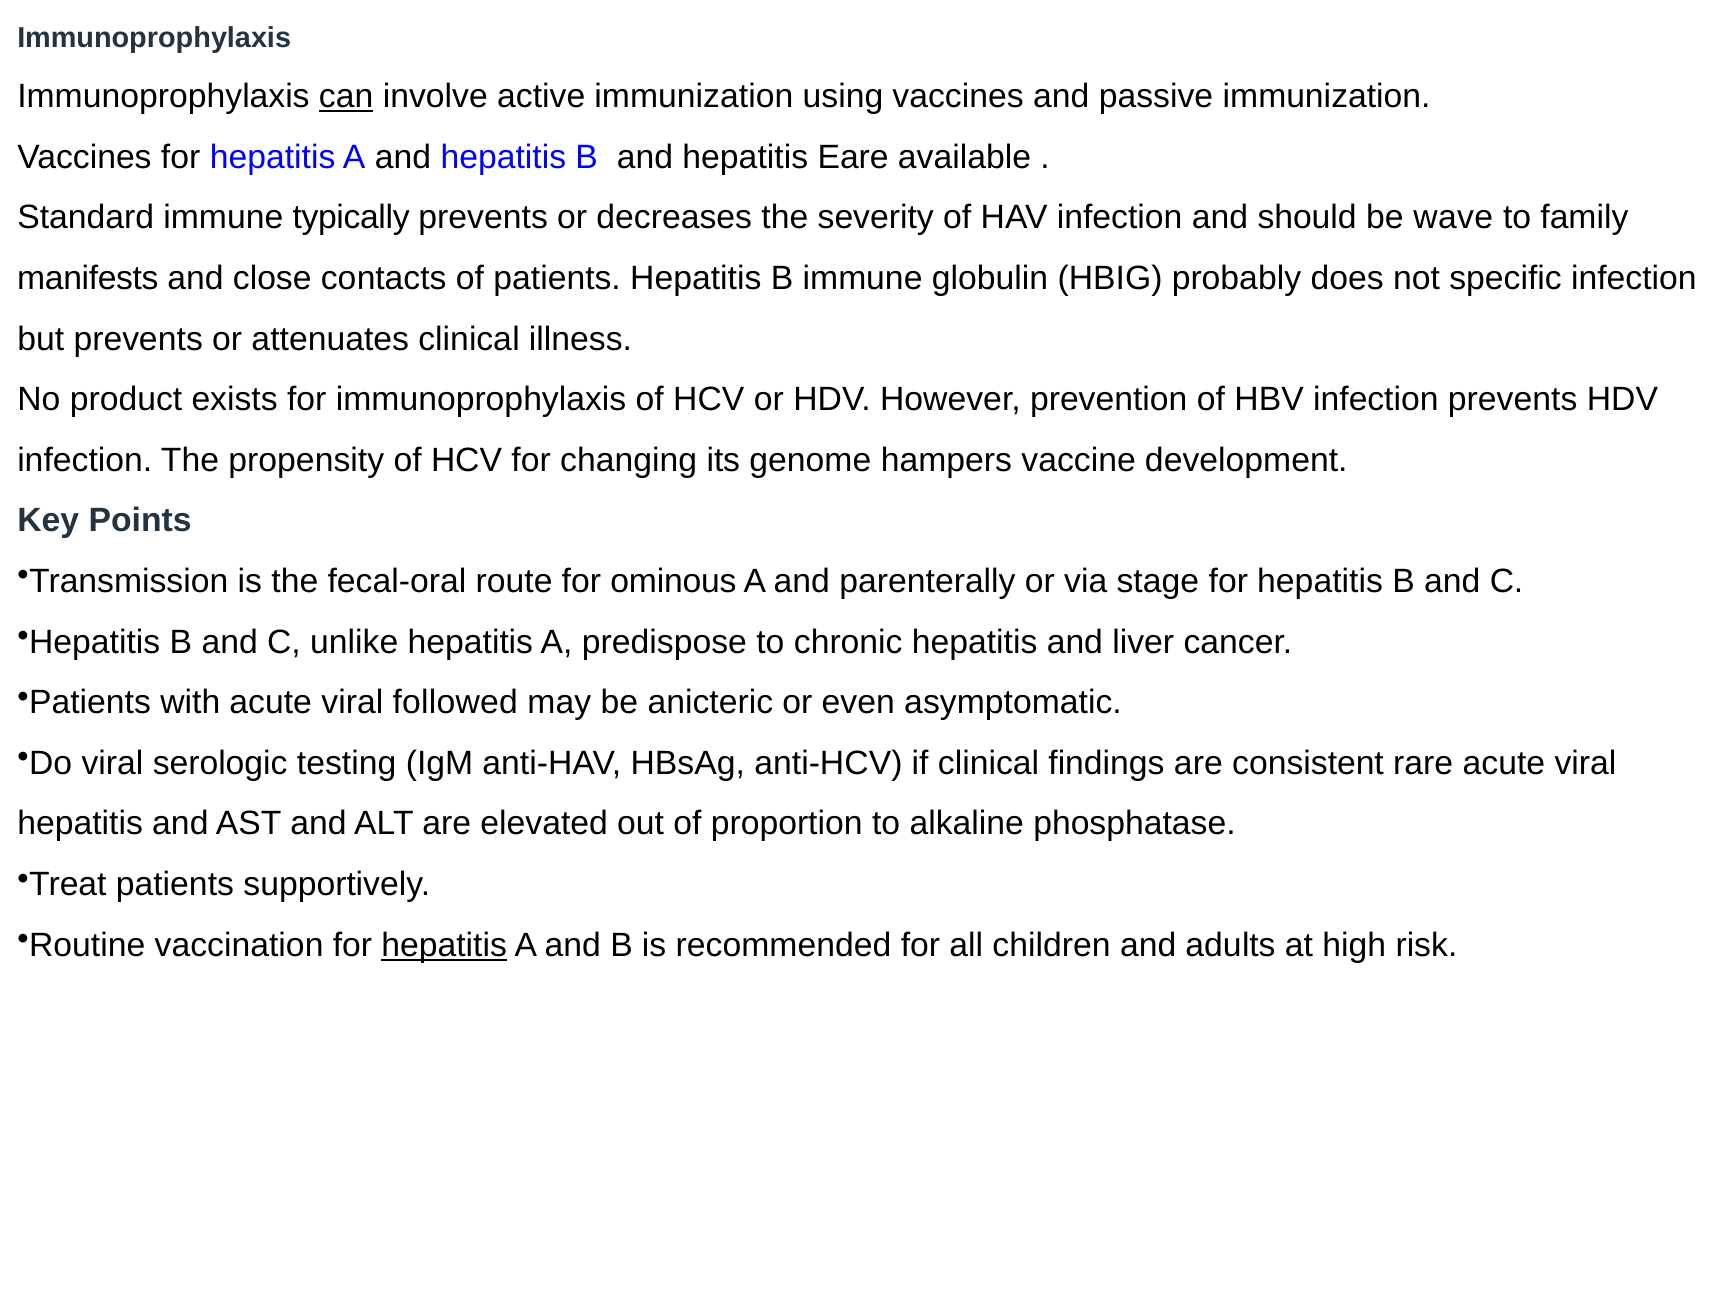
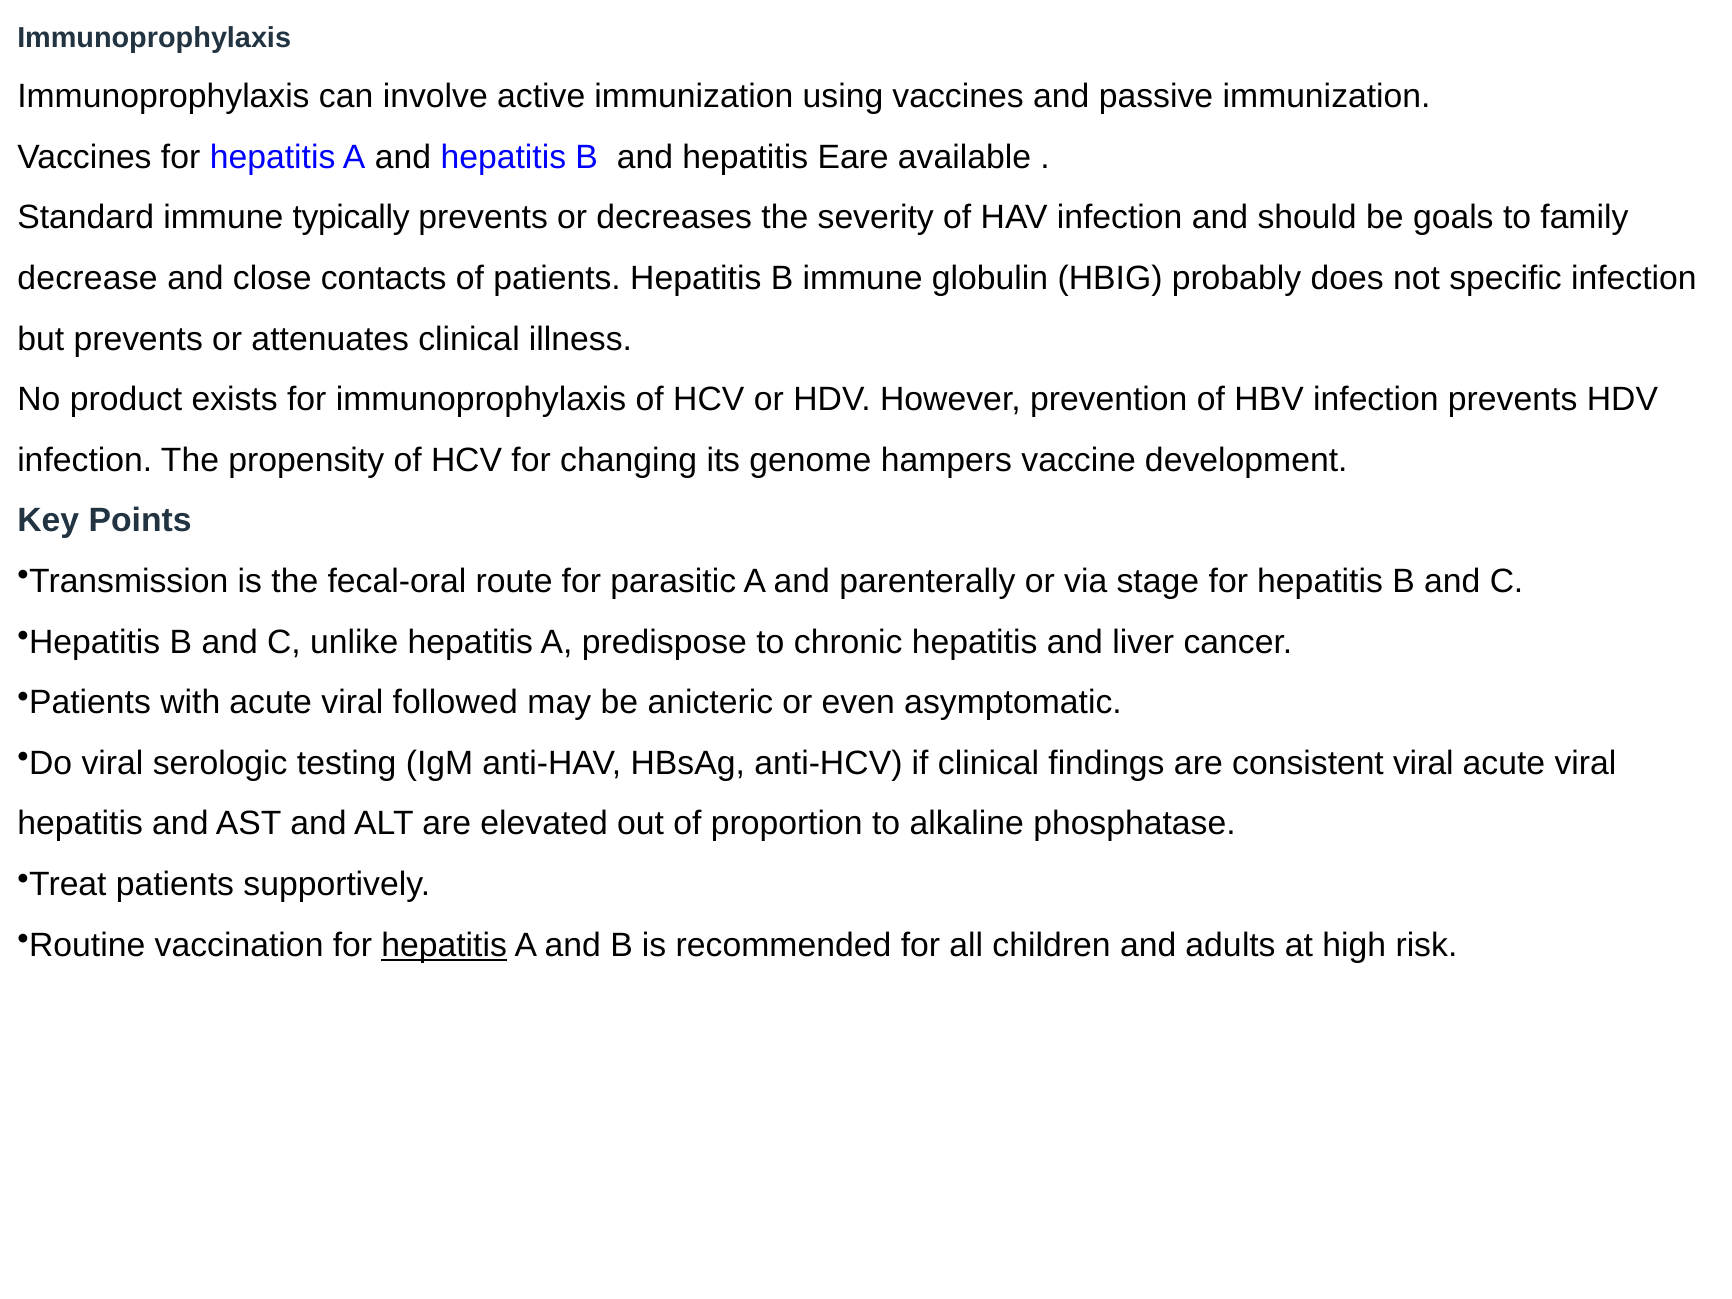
can underline: present -> none (346, 96)
wave: wave -> goals (1453, 218)
manifests: manifests -> decrease (88, 278)
ominous: ominous -> parasitic (673, 581)
consistent rare: rare -> viral (1423, 763)
